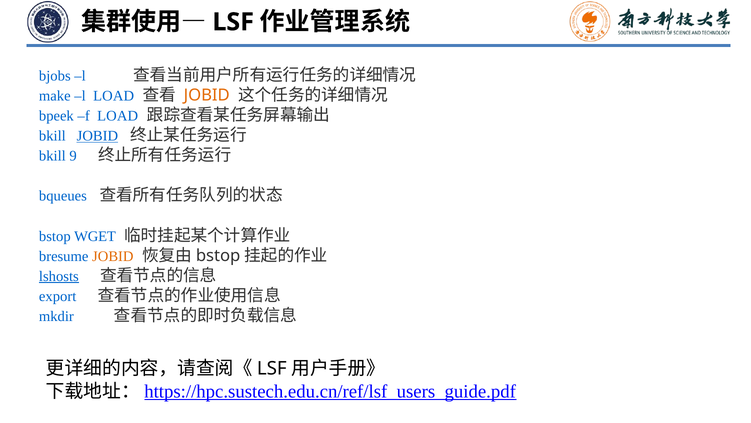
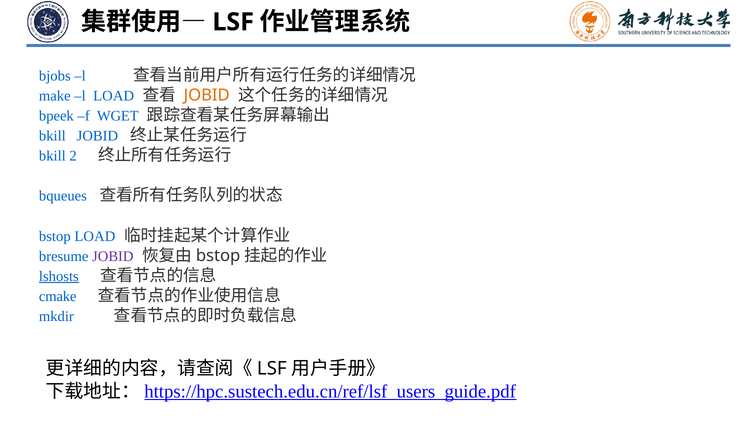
f LOAD: LOAD -> WGET (118, 116)
JOBID underline: present -> none (97, 136)
9: 9 -> 2 (73, 156)
bstop WGET: WGET -> LOAD (95, 236)
JOBID colour: orange -> purple (113, 256)
export: export -> cmake (58, 296)
